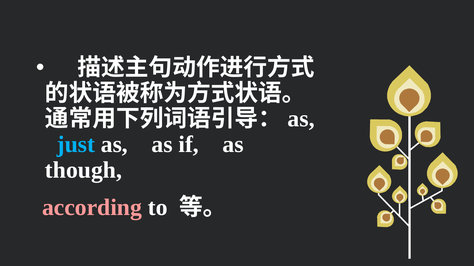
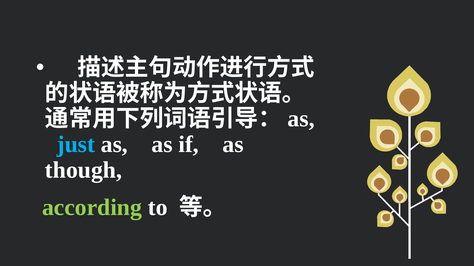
according colour: pink -> light green (92, 208)
